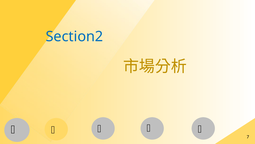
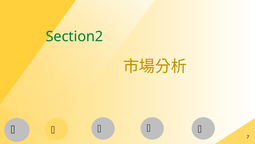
Section2 colour: blue -> green (74, 36)
